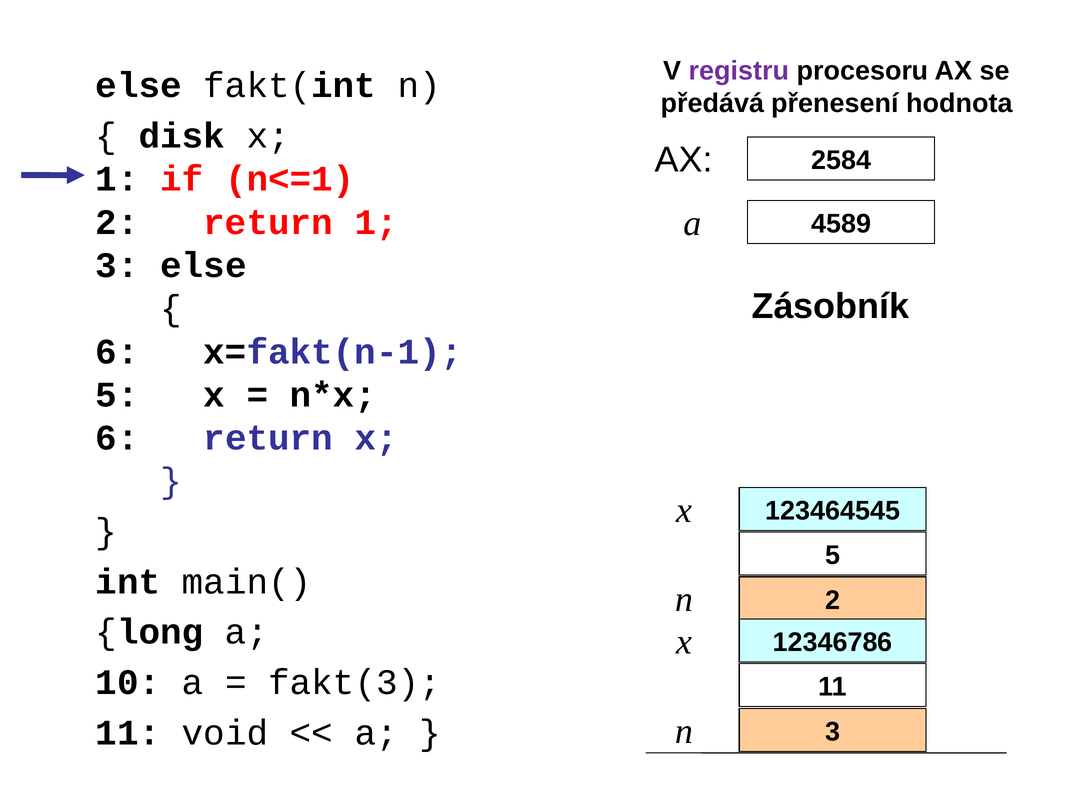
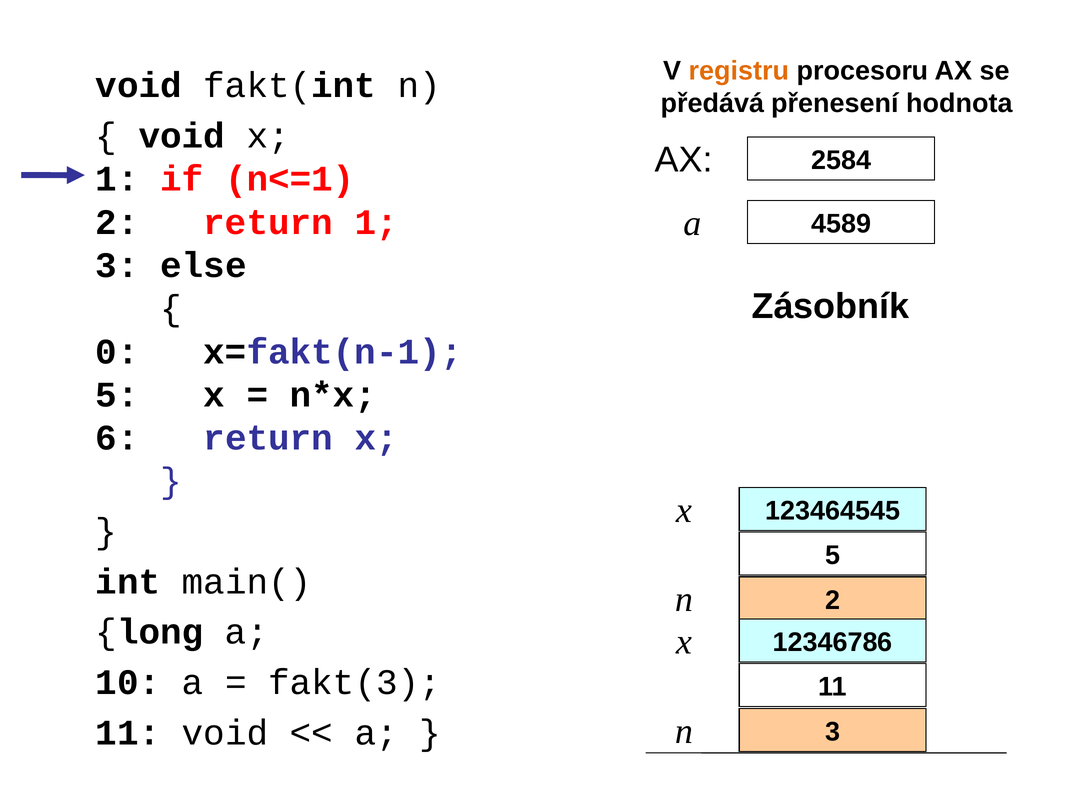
registru colour: purple -> orange (739, 71)
else: else -> void (139, 86)
disk: disk -> void (182, 136)
6: 6 -> 0 (117, 352)
